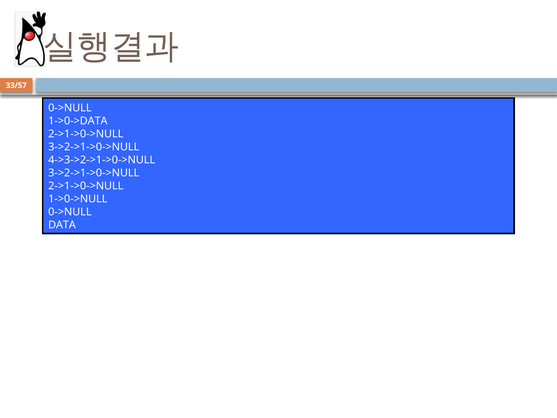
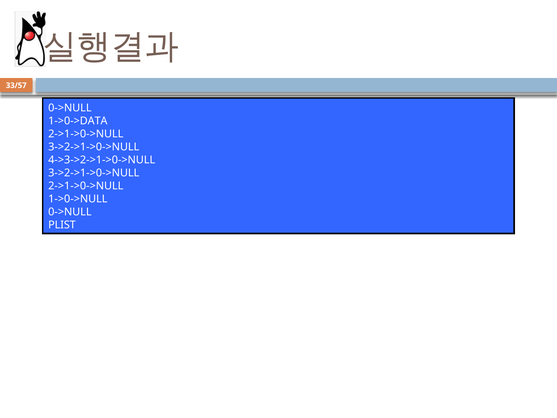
DATA: DATA -> PLIST (62, 225)
